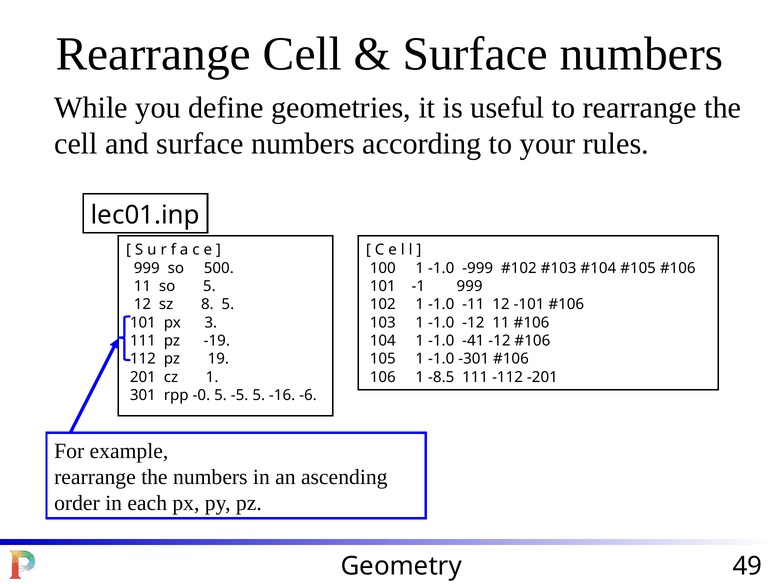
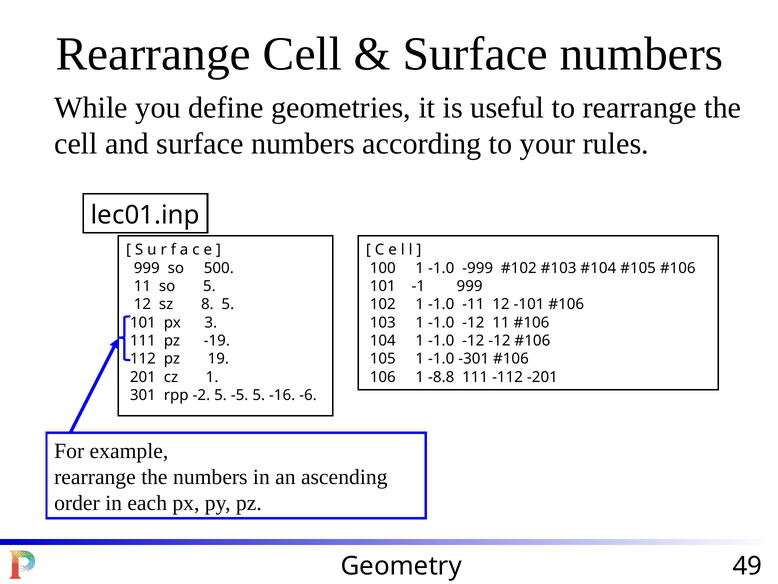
104 1 -1.0 -41: -41 -> -12 (473, 341)
-8.5: -8.5 -> -8.8 (441, 377)
-0: -0 -> -2 (201, 395)
